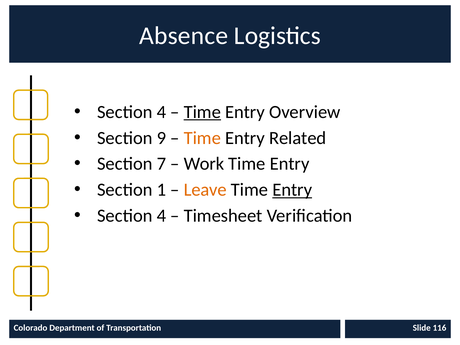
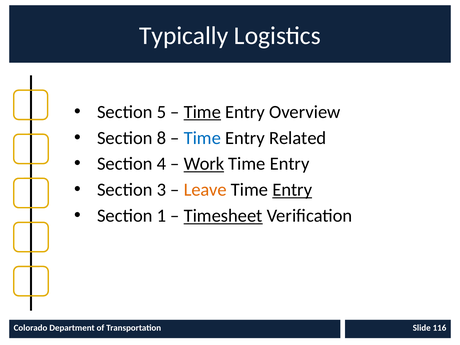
Absence: Absence -> Typically (184, 36)
4: 4 -> 5 (161, 112)
9: 9 -> 8 (161, 138)
Time colour: orange -> blue (202, 138)
7: 7 -> 4 (161, 164)
Work underline: none -> present (204, 164)
1: 1 -> 3 (161, 190)
4: 4 -> 1 (161, 216)
Timesheet underline: none -> present (223, 216)
